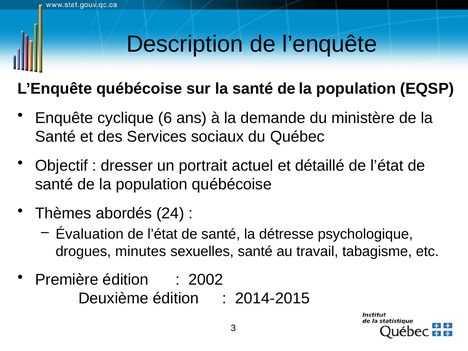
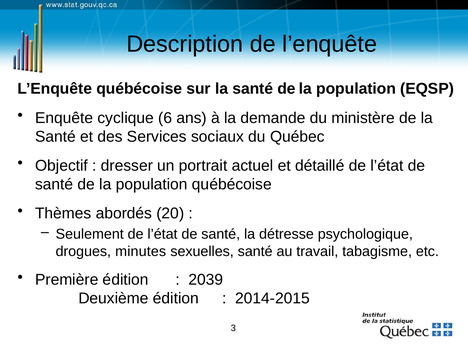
24: 24 -> 20 (170, 214)
Évaluation: Évaluation -> Seulement (90, 234)
2002: 2002 -> 2039 (206, 280)
